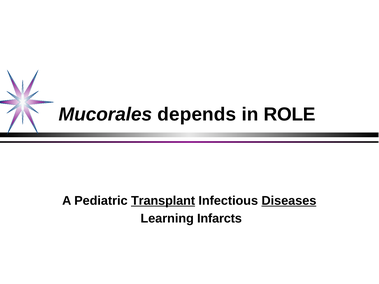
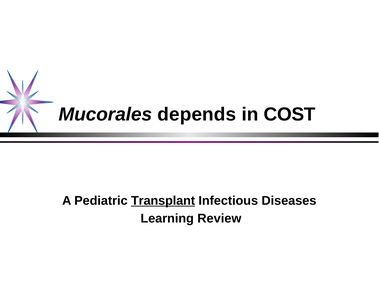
ROLE: ROLE -> COST (290, 114)
Diseases underline: present -> none (289, 201)
Infarcts: Infarcts -> Review (219, 219)
